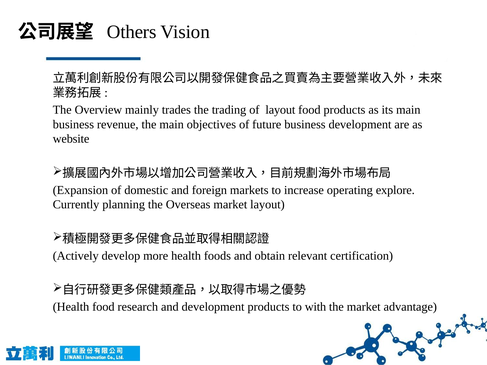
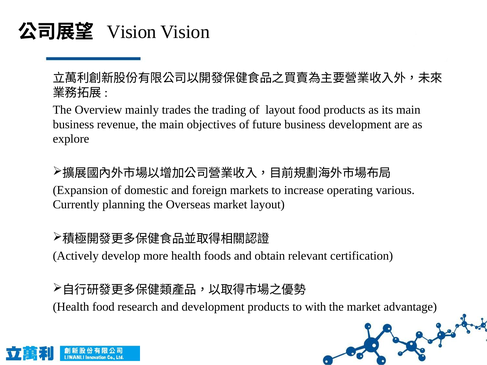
Others: Others -> Vision (132, 32)
website: website -> explore (71, 139)
explore: explore -> various (395, 190)
